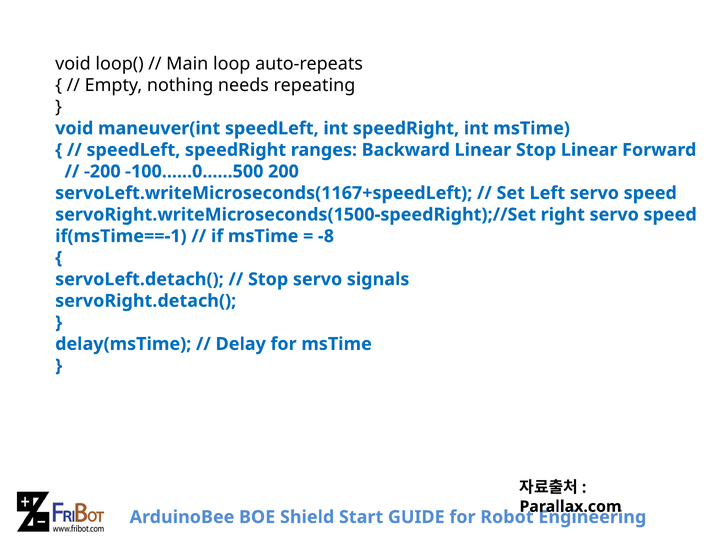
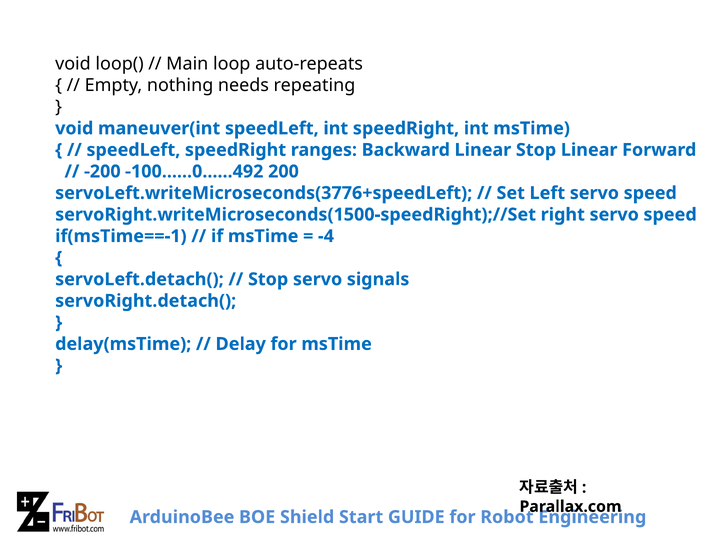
-100......0......500: -100......0......500 -> -100......0......492 (194, 172)
servoLeft.writeMicroseconds(1167+speedLeft: servoLeft.writeMicroseconds(1167+speedLeft -> servoLeft.writeMicroseconds(3776+speedLeft (264, 193)
-8: -8 -> -4 (326, 236)
